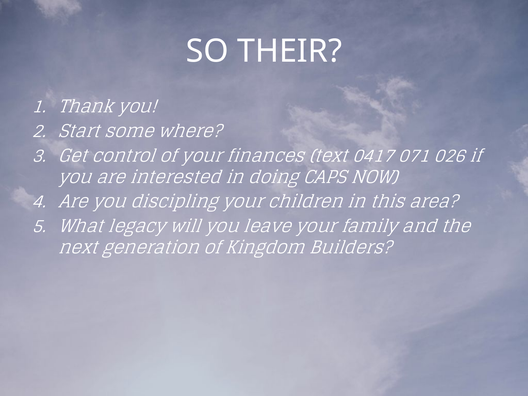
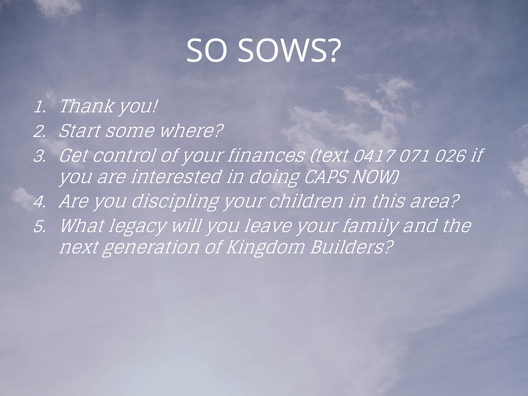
THEIR: THEIR -> SOWS (290, 51)
